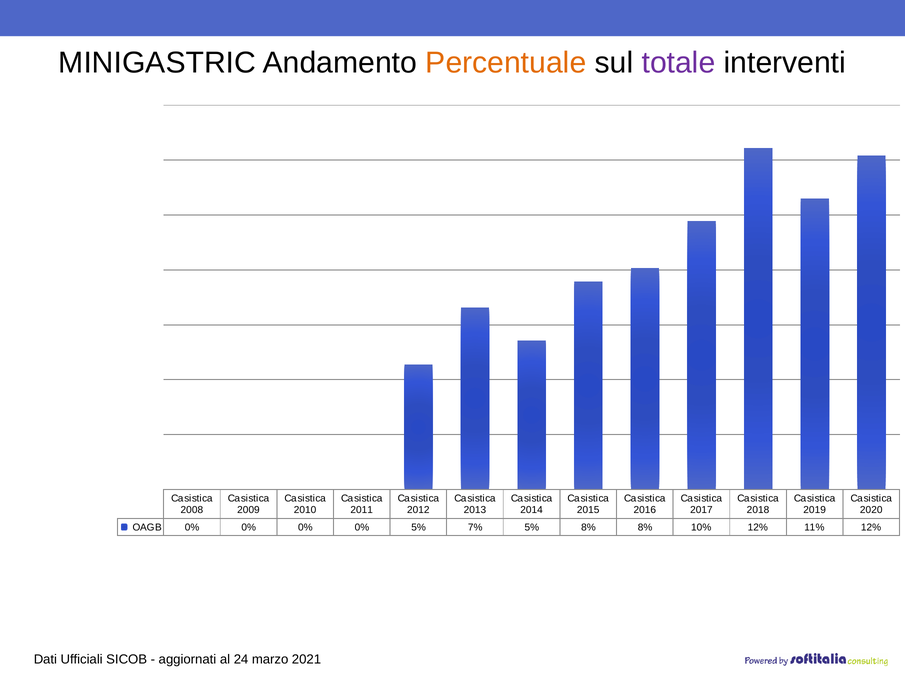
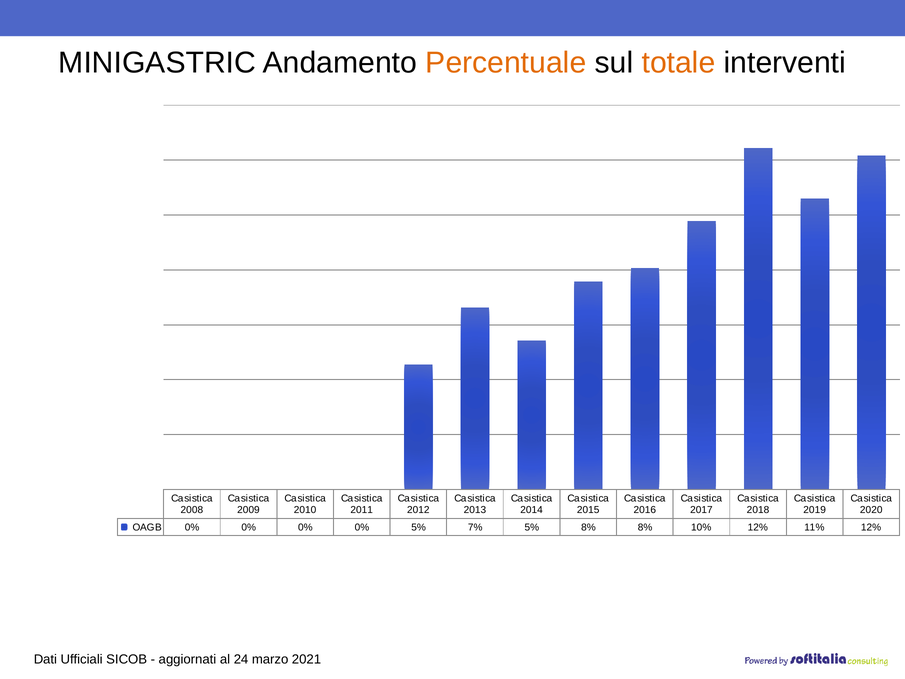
totale colour: purple -> orange (679, 63)
